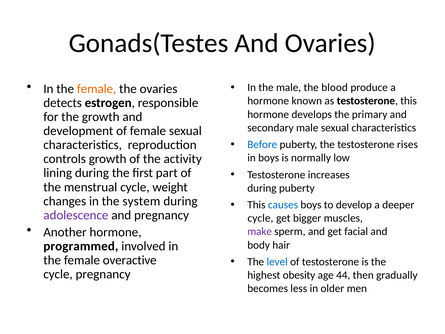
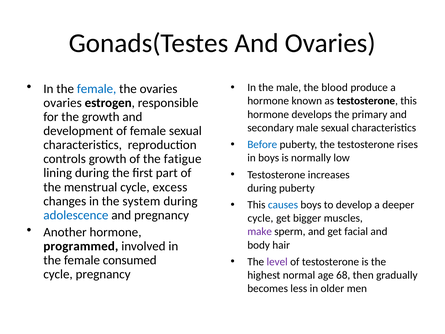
female colour: orange -> blue (97, 89)
detects: detects -> ovaries (63, 103)
activity: activity -> fatigue (183, 159)
weight: weight -> excess (170, 187)
adolescence colour: purple -> blue (76, 215)
overactive: overactive -> consumed (130, 260)
level colour: blue -> purple (277, 262)
obesity: obesity -> normal (299, 275)
44: 44 -> 68 (343, 275)
